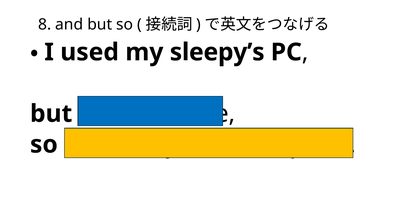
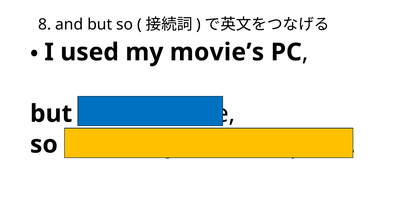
sleepy’s: sleepy’s -> movie’s (217, 52)
